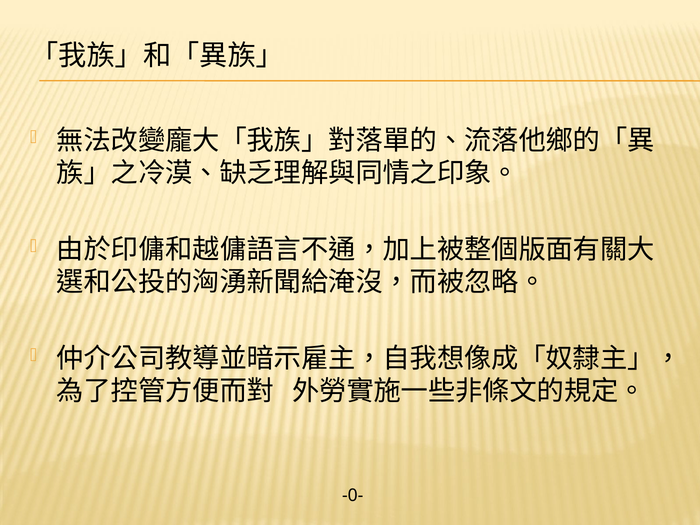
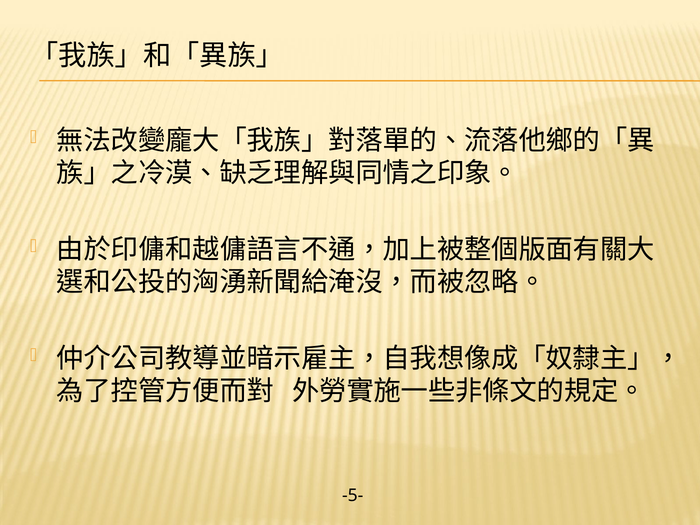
-0-: -0- -> -5- (353, 495)
